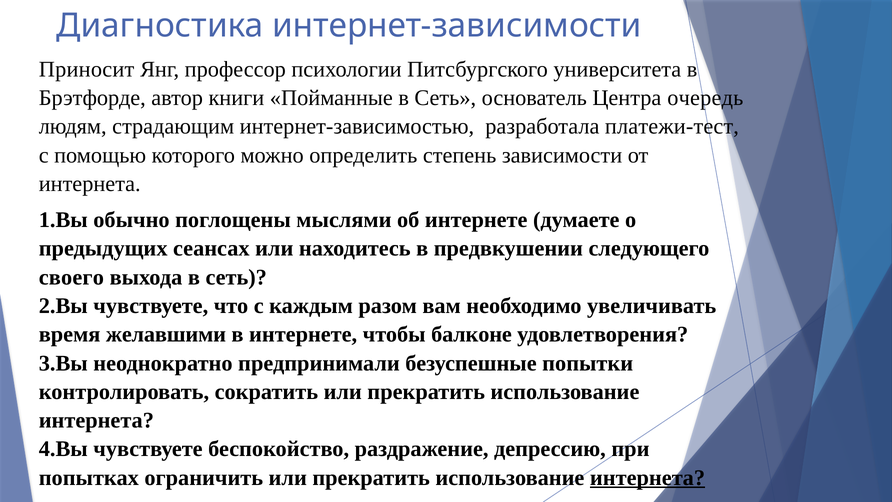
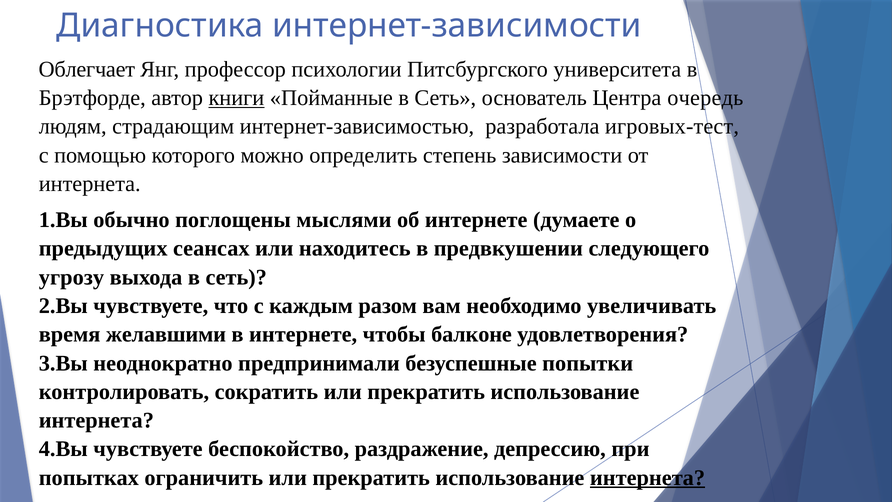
Приносит: Приносит -> Облегчает (87, 69)
книги underline: none -> present (236, 98)
платежи-тест: платежи-тест -> игровых-тест (672, 127)
своего: своего -> угрозу (71, 277)
